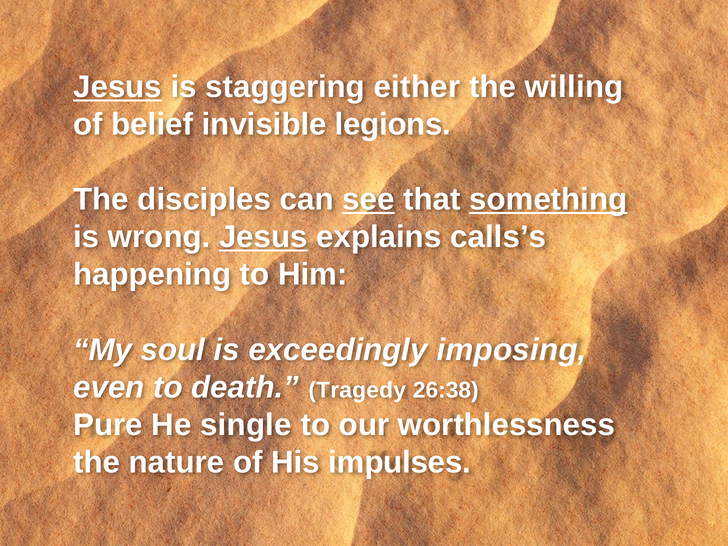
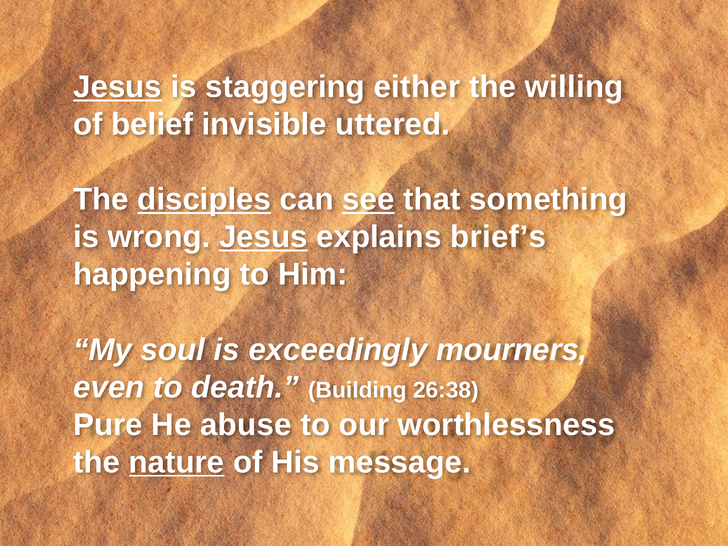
legions: legions -> uttered (393, 125)
disciples underline: none -> present (204, 200)
something underline: present -> none (548, 200)
calls’s: calls’s -> brief’s (498, 237)
imposing: imposing -> mourners (512, 350)
Tragedy: Tragedy -> Building (357, 390)
single: single -> abuse (246, 425)
nature underline: none -> present (177, 462)
impulses: impulses -> message (400, 462)
